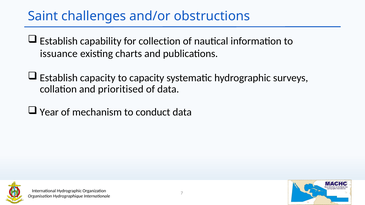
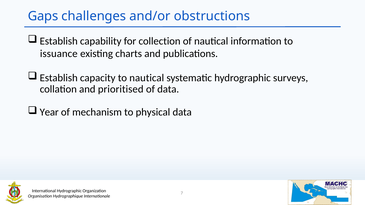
Saint: Saint -> Gaps (43, 16)
to capacity: capacity -> nautical (147, 78)
conduct: conduct -> physical (153, 112)
